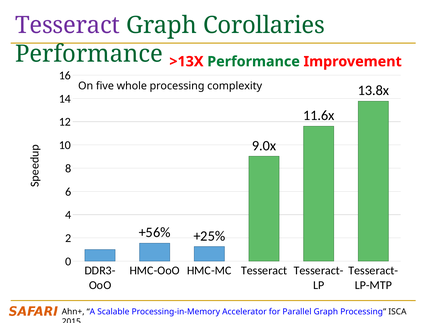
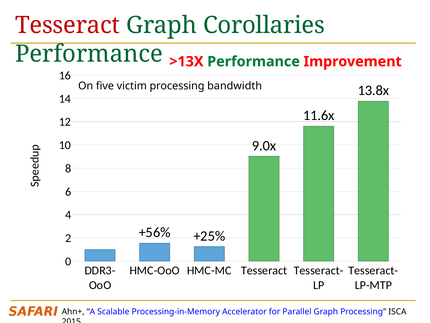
Tesseract colour: purple -> red (68, 25)
whole: whole -> victim (132, 86)
complexity: complexity -> bandwidth (235, 86)
